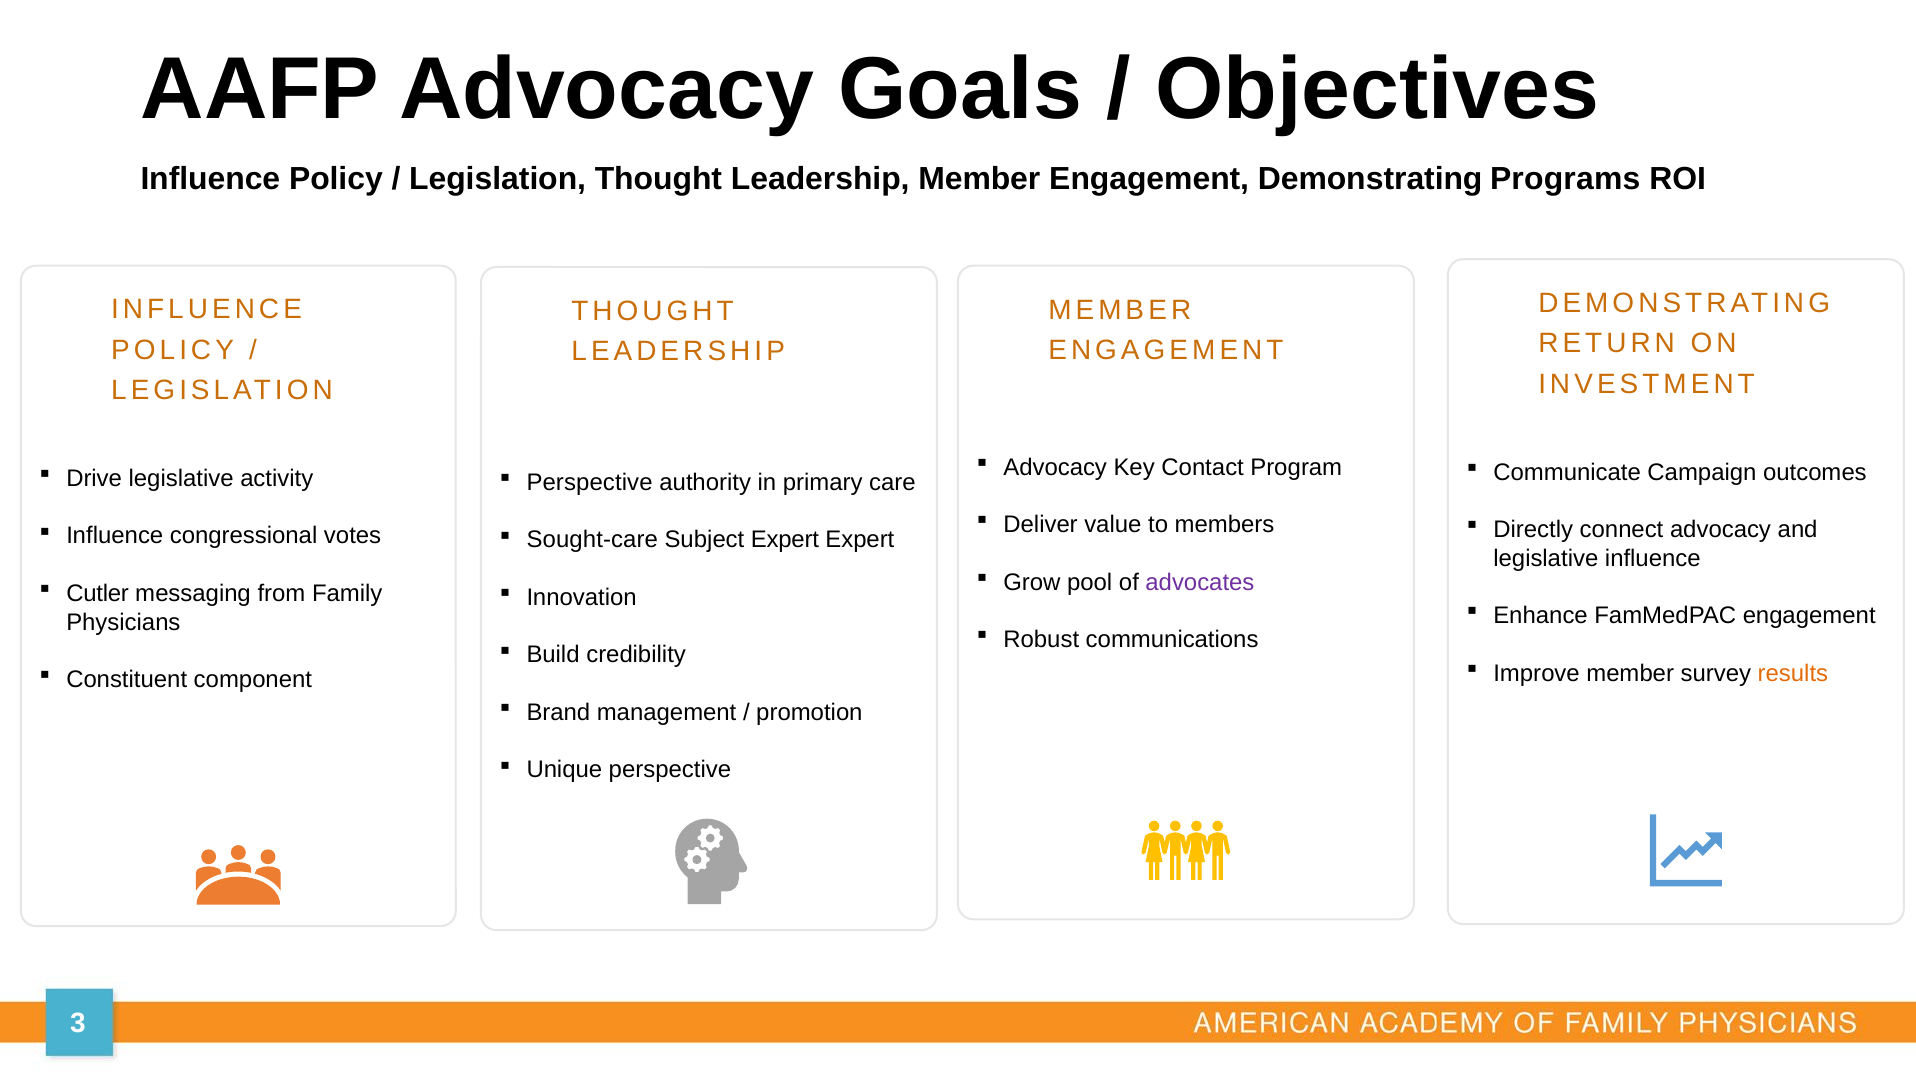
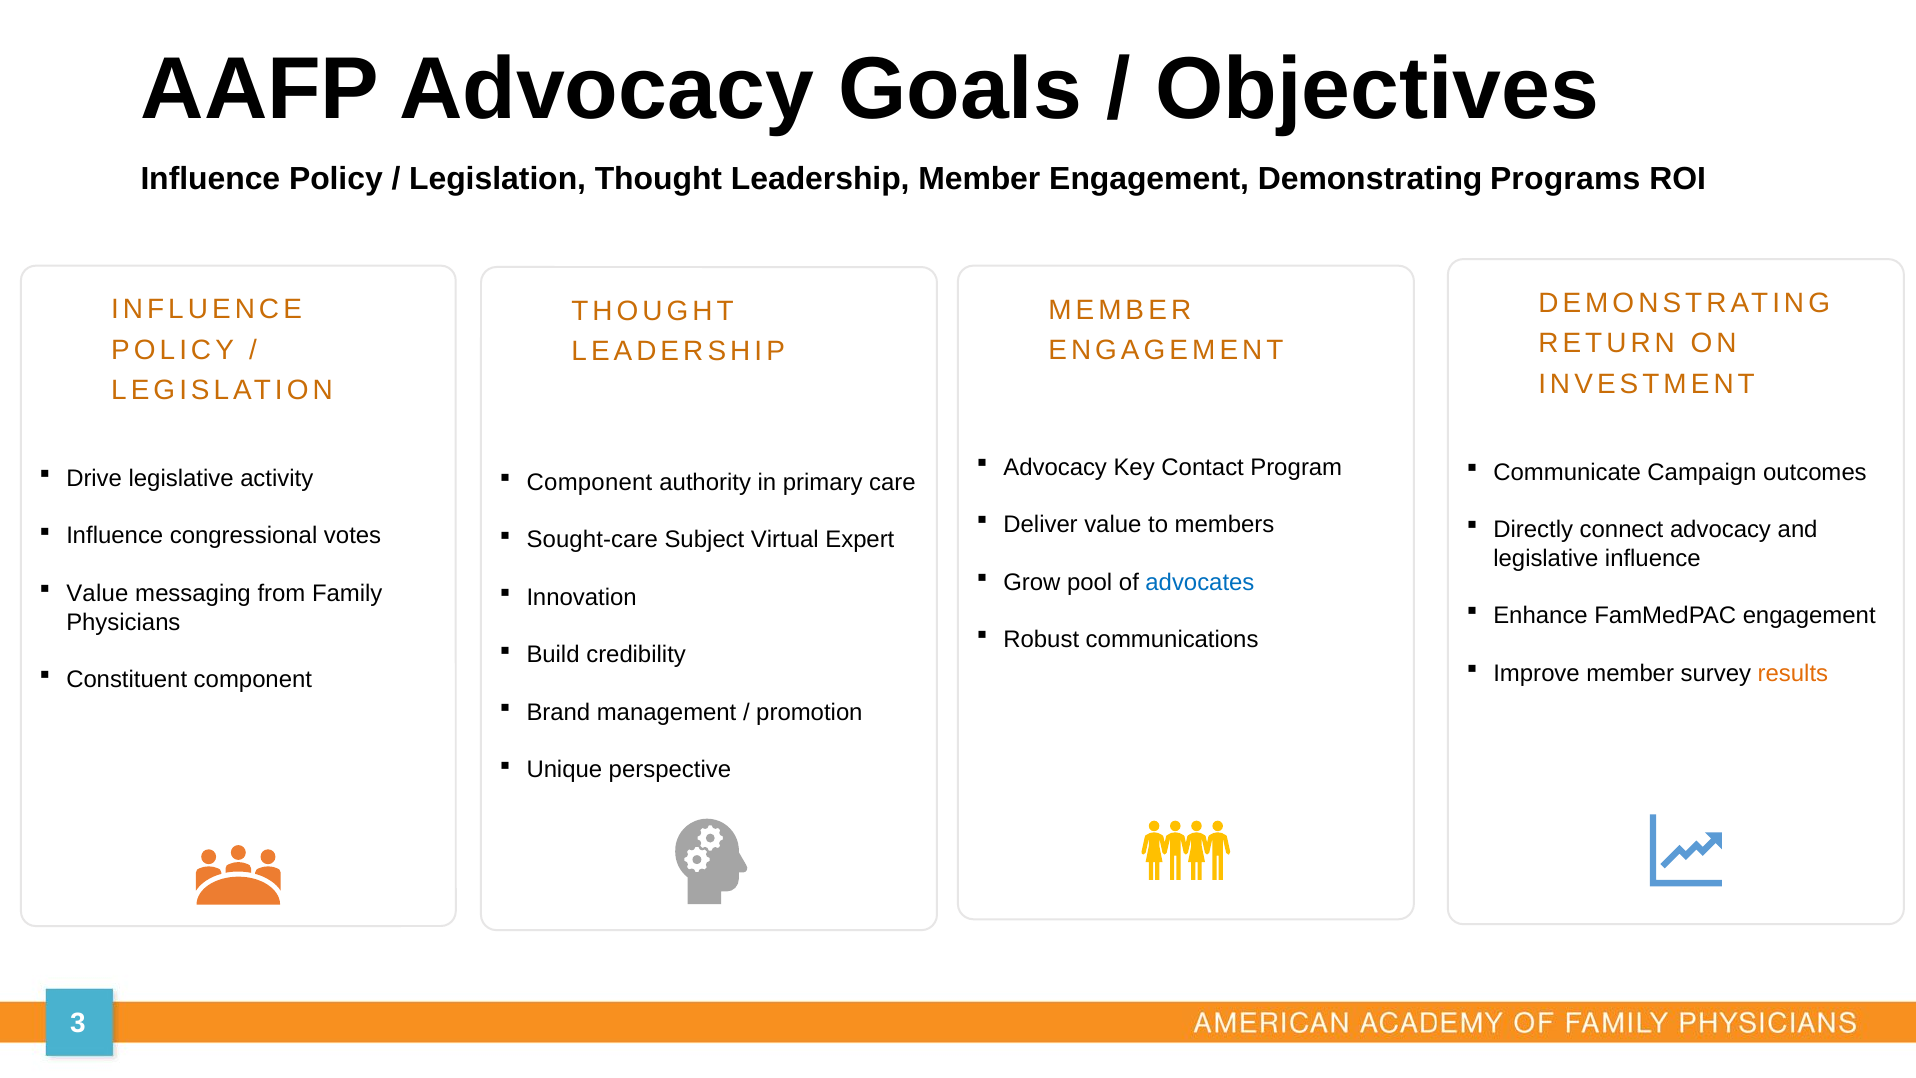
Perspective: Perspective -> Component (589, 482)
Subject Expert: Expert -> Virtual (785, 540)
advocates colour: purple -> blue (1200, 582)
Cutler: Cutler -> Value (97, 593)
